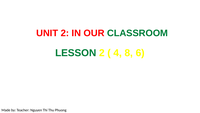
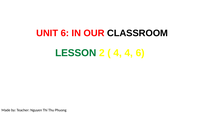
UNIT 2: 2 -> 6 (65, 33)
CLASSROOM colour: green -> black (138, 33)
4 8: 8 -> 4 (129, 53)
